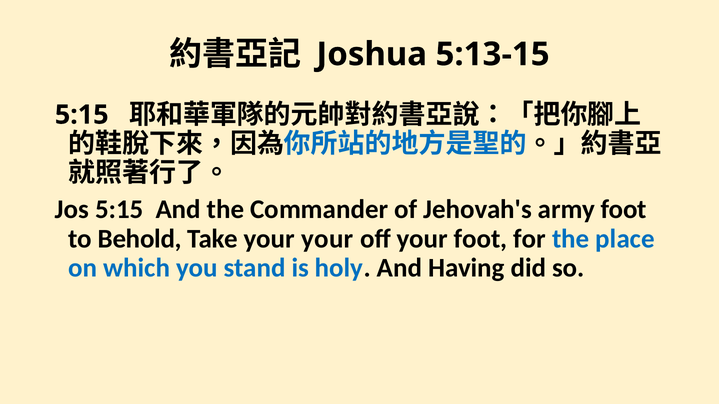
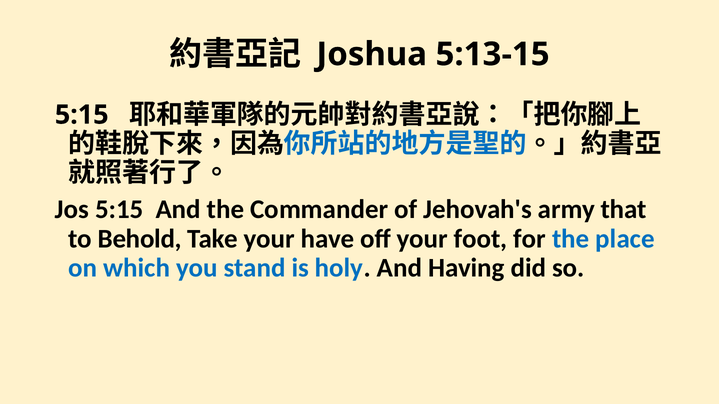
army foot: foot -> that (624, 210)
your your: your -> have (328, 239)
